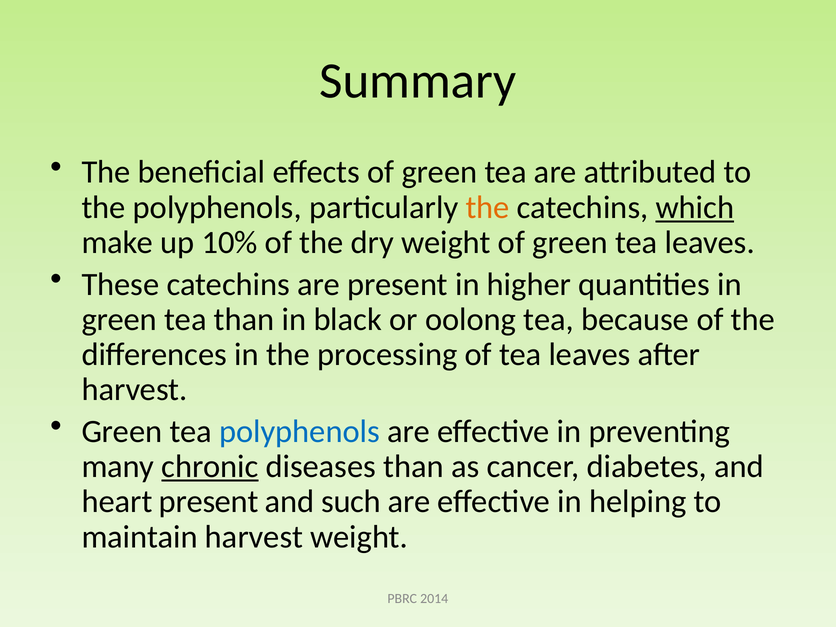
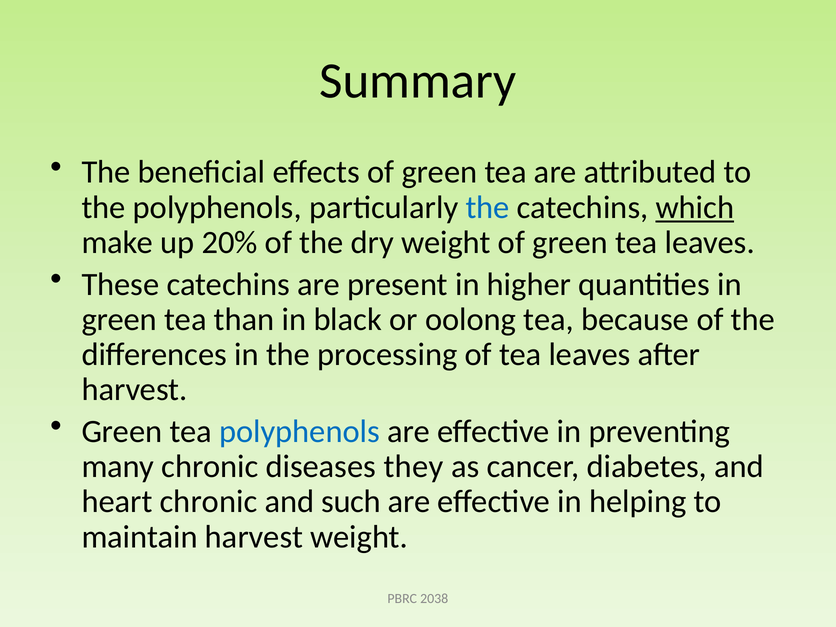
the colour: orange -> blue (488, 207)
10%: 10% -> 20% (230, 243)
chronic underline: present -> none (210, 467)
diseases than: than -> they (413, 467)
heart present: present -> chronic (209, 502)
2014: 2014 -> 2038 (434, 599)
